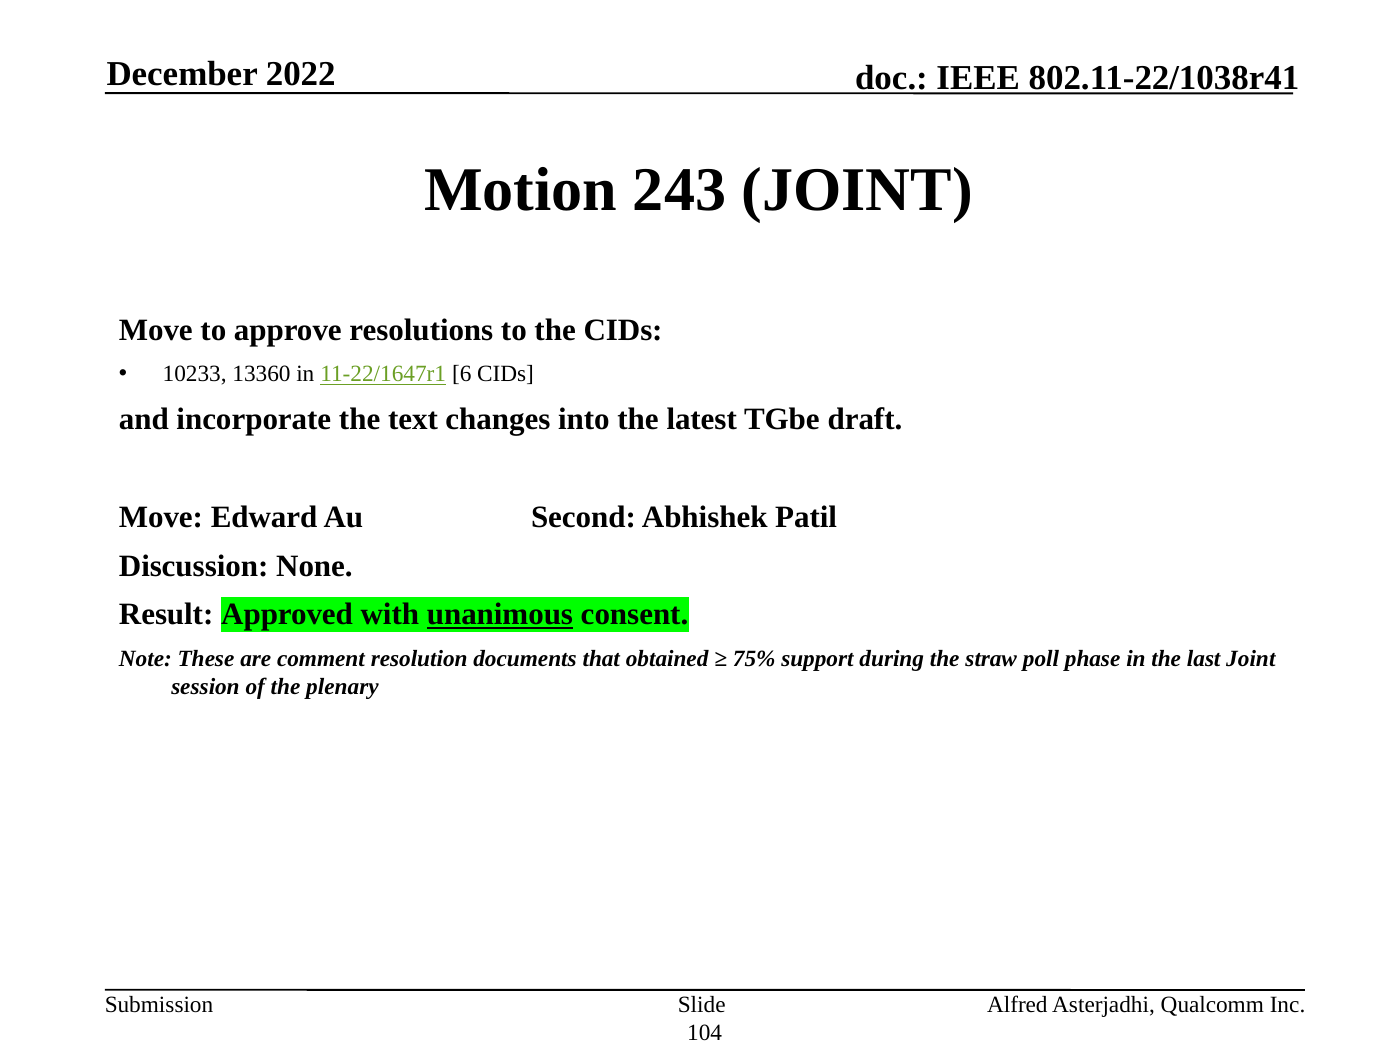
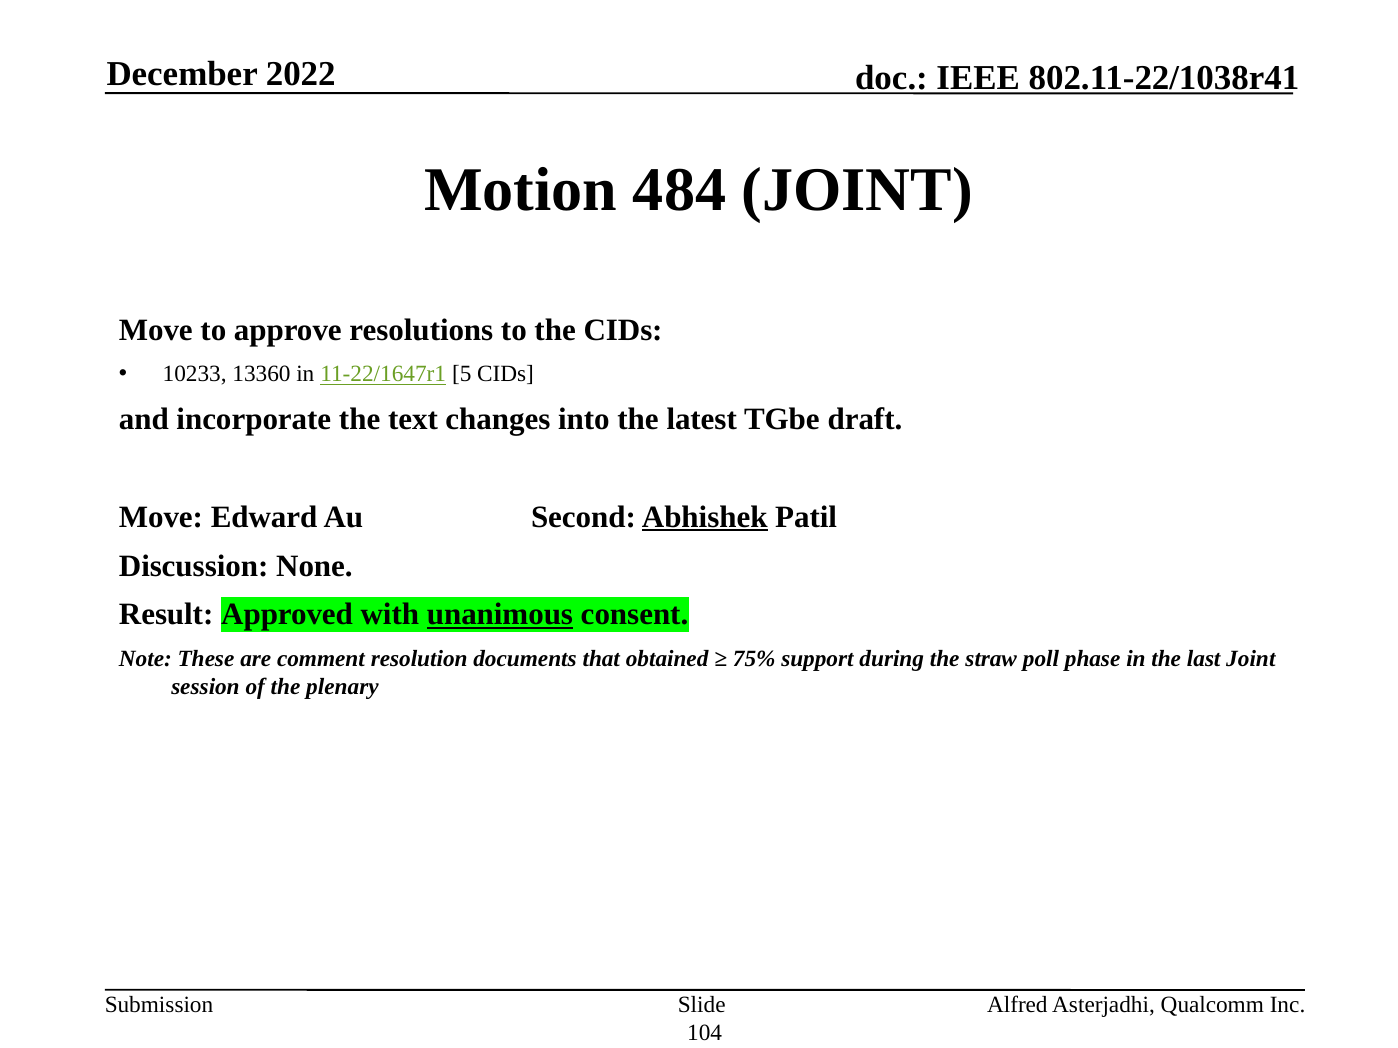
243: 243 -> 484 (680, 191)
6: 6 -> 5 (462, 374)
Abhishek underline: none -> present (705, 517)
